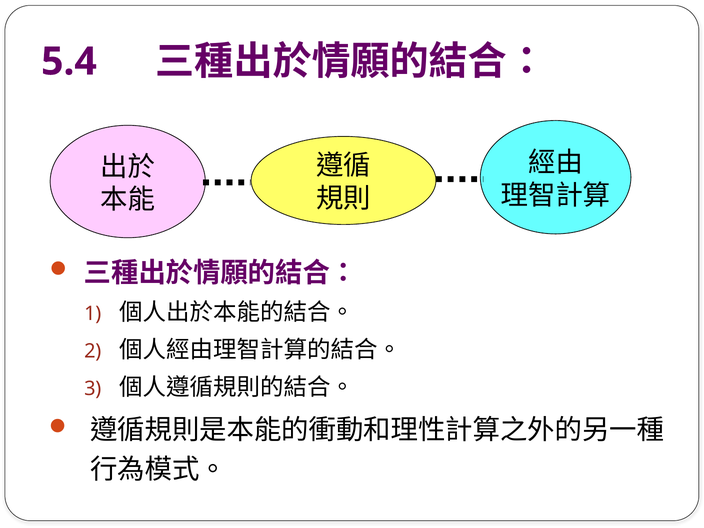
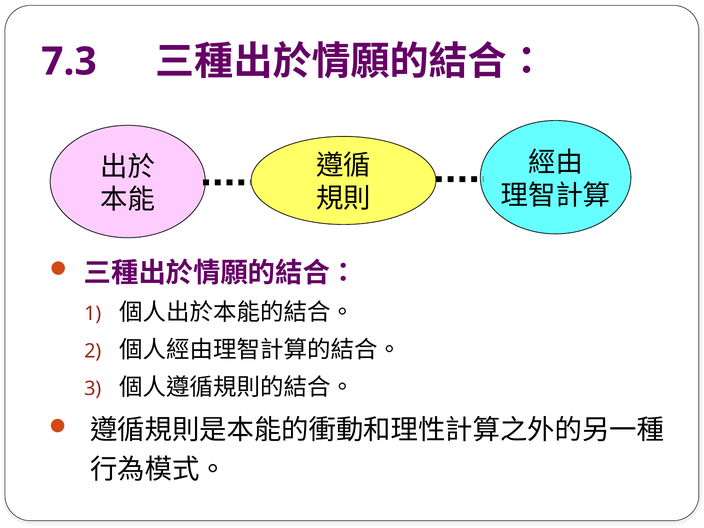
5.4: 5.4 -> 7.3 (69, 62)
